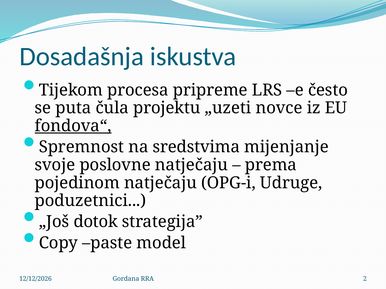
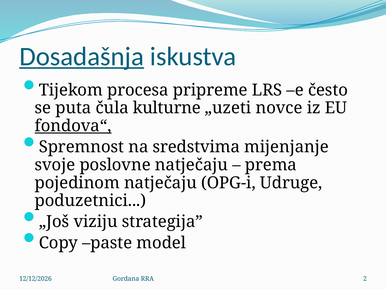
Dosadašnja underline: none -> present (82, 57)
projektu: projektu -> kulturne (167, 108)
dotok: dotok -> viziju (96, 222)
